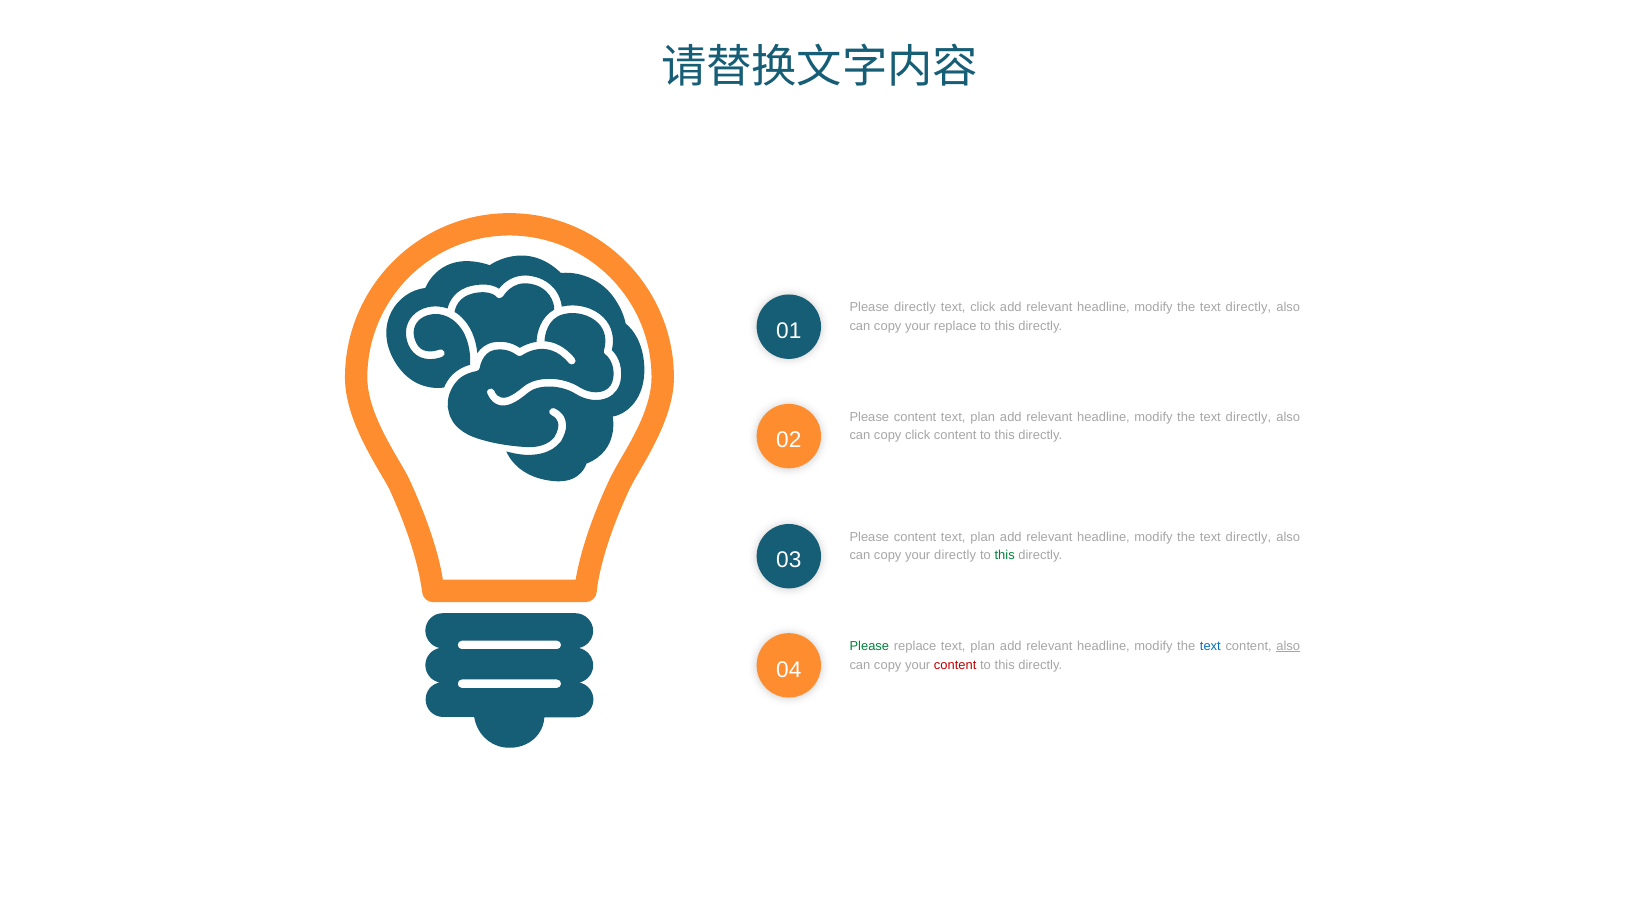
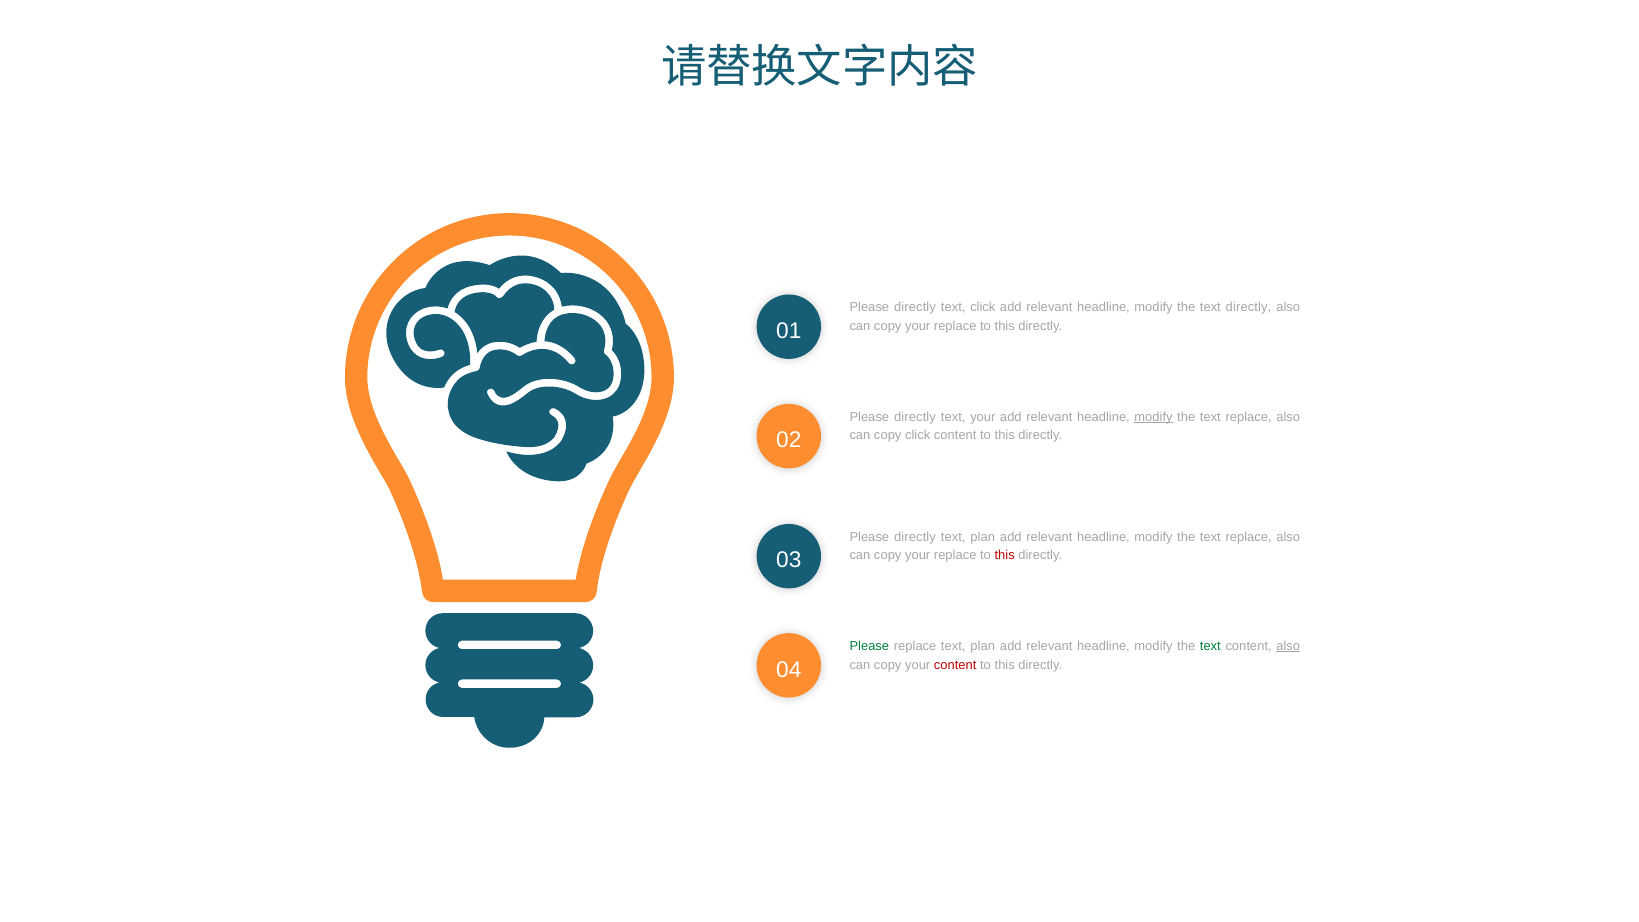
content: content -> directly (915, 417)
plan: plan -> your (983, 417)
modify underline: none -> present (1153, 417)
directly: directly -> replace (1249, 417)
content: content -> directly (915, 537)
directly: directly -> replace (1249, 537)
directly: directly -> replace (955, 556)
this colour: green -> red (1005, 556)
text colour: blue -> green (1210, 646)
